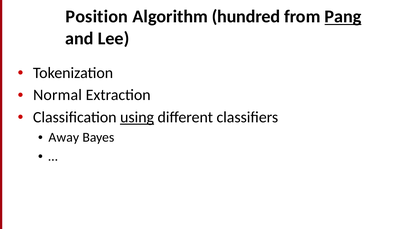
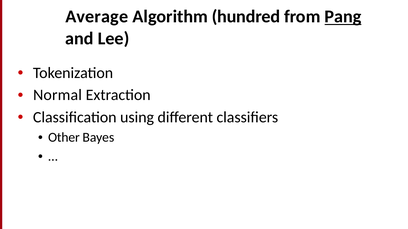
Position: Position -> Average (97, 17)
using underline: present -> none (137, 117)
Away: Away -> Other (64, 138)
